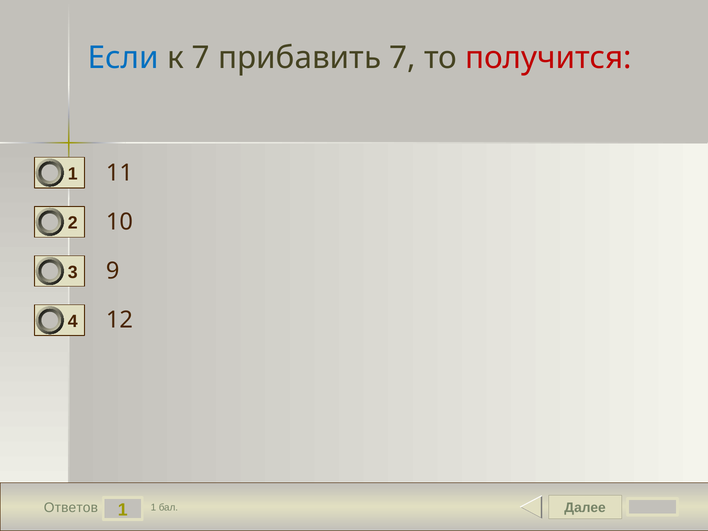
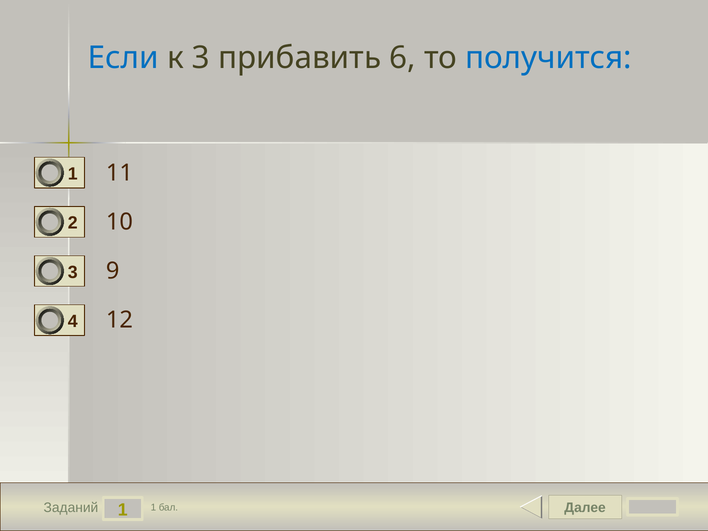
к 7: 7 -> 3 (201, 58)
прибавить 7: 7 -> 6 (403, 58)
получится colour: red -> blue (549, 58)
Ответов: Ответов -> Заданий (71, 508)
